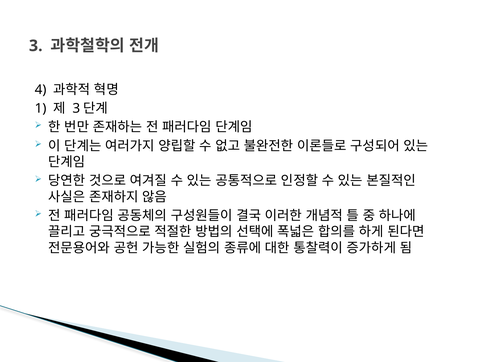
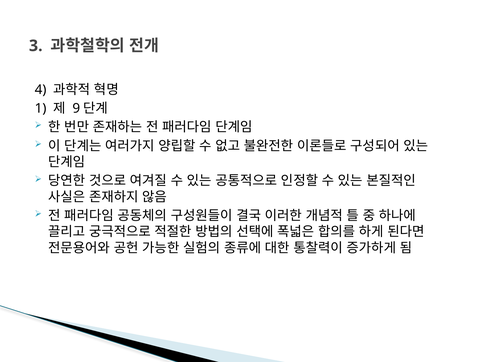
3: 3 -> 9 (76, 108)
